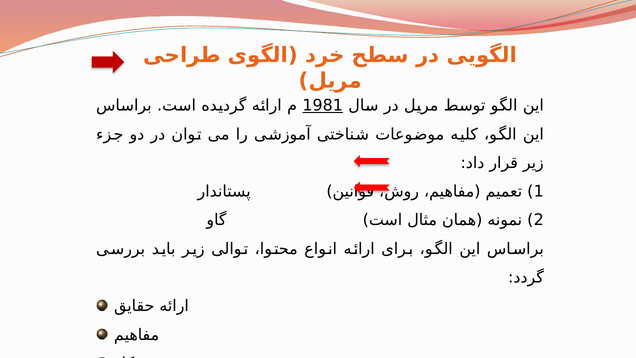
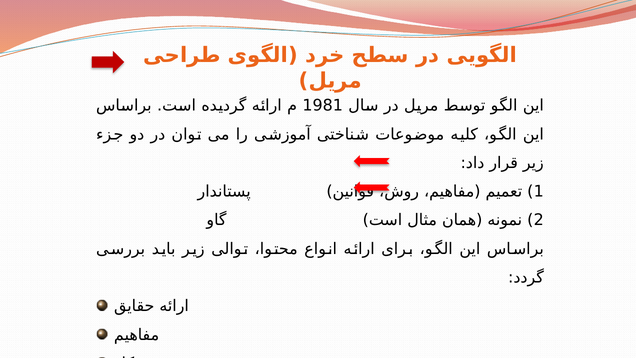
1981 underline: present -> none (323, 106)
